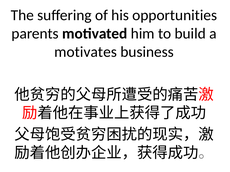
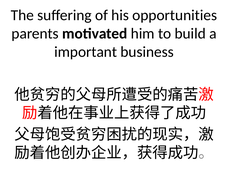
motivates: motivates -> important (86, 52)
